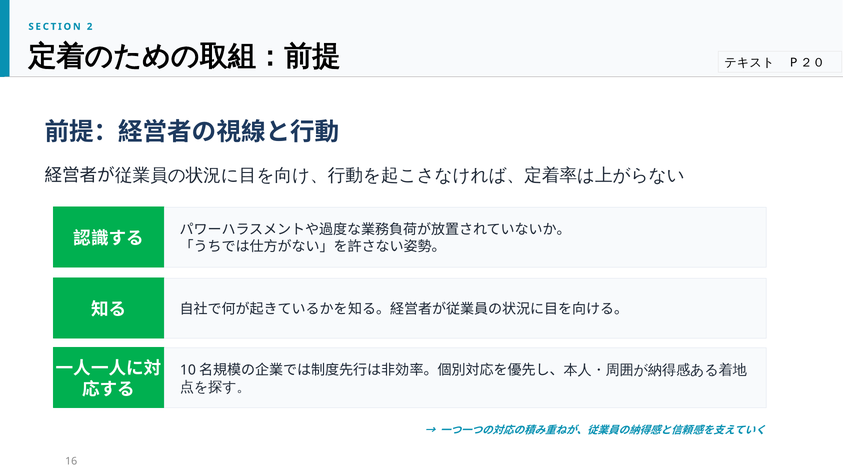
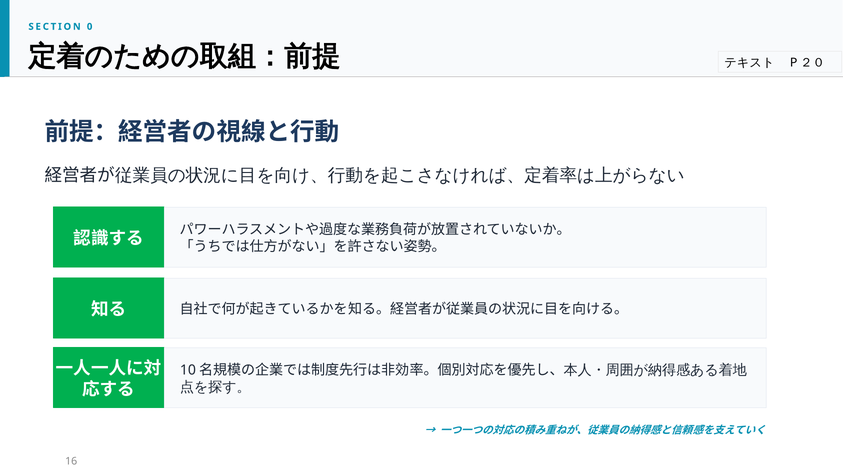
2: 2 -> 0 (90, 27)
